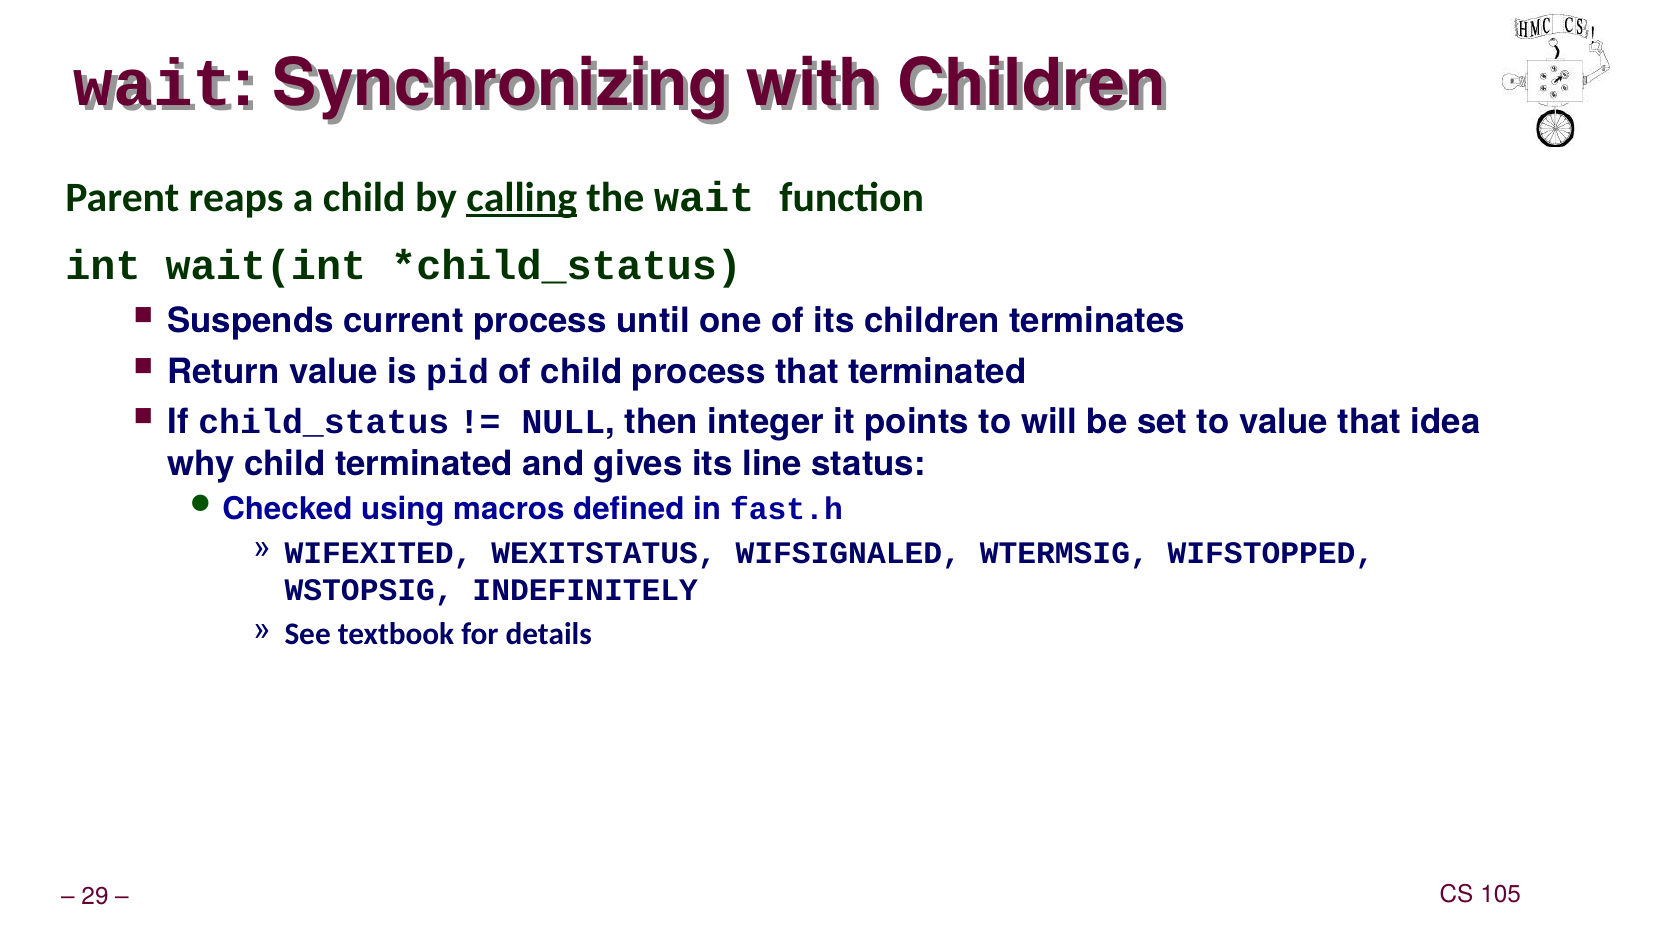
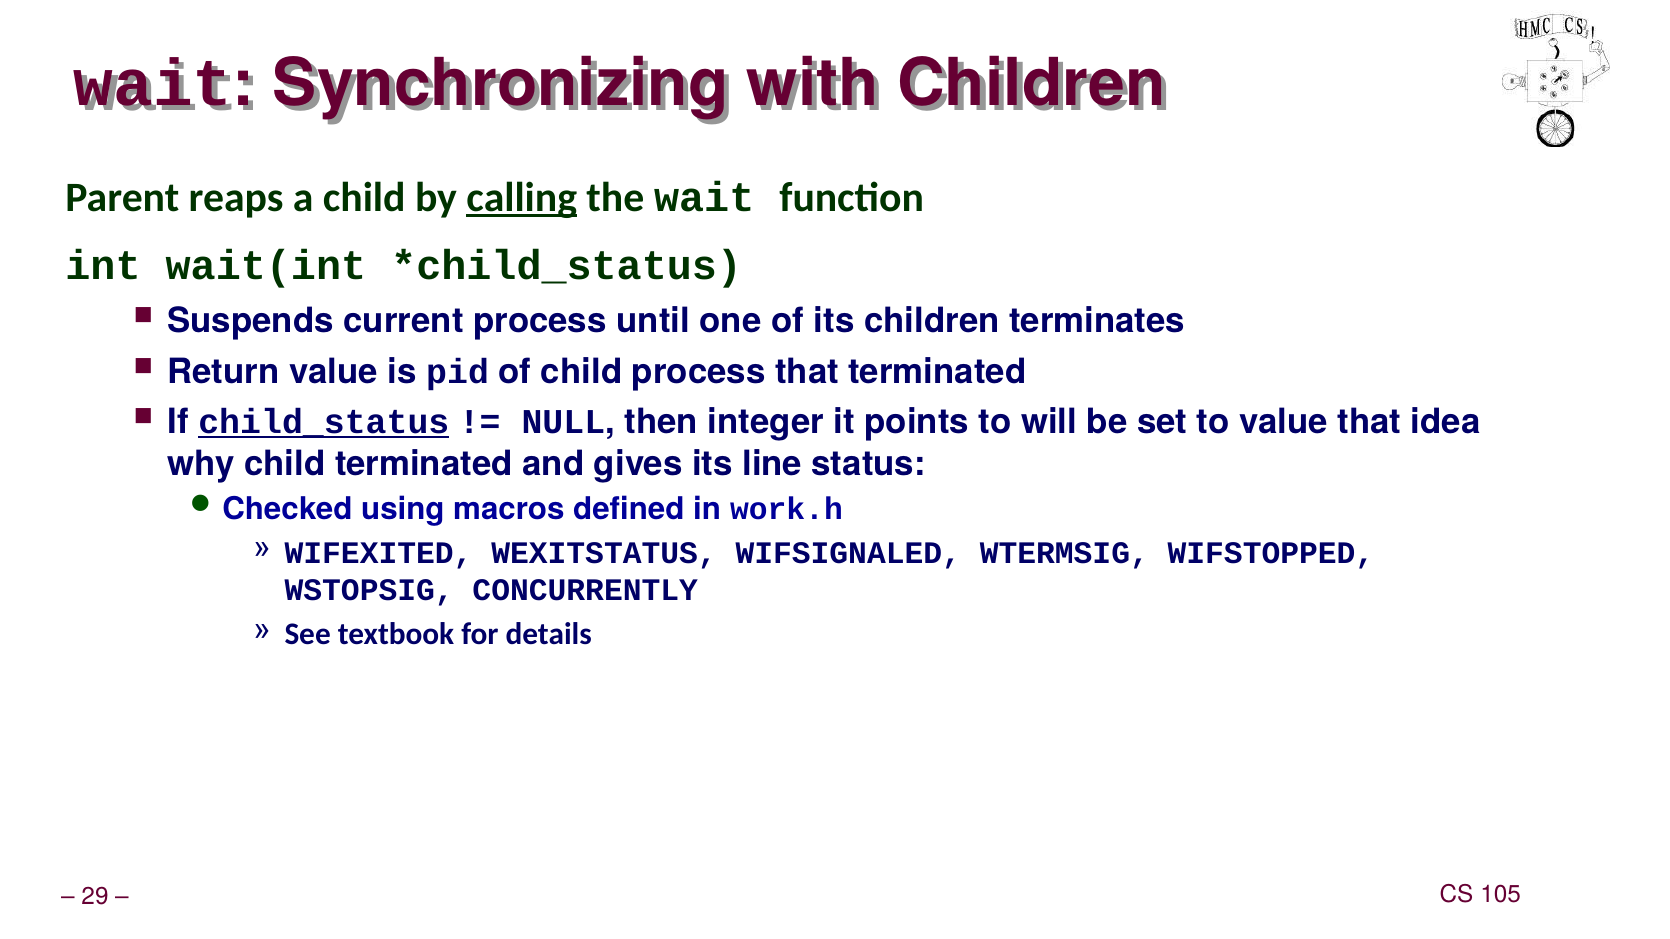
child_status underline: none -> present (324, 422)
fast.h: fast.h -> work.h (786, 509)
INDEFINITELY: INDEFINITELY -> CONCURRENTLY (585, 591)
